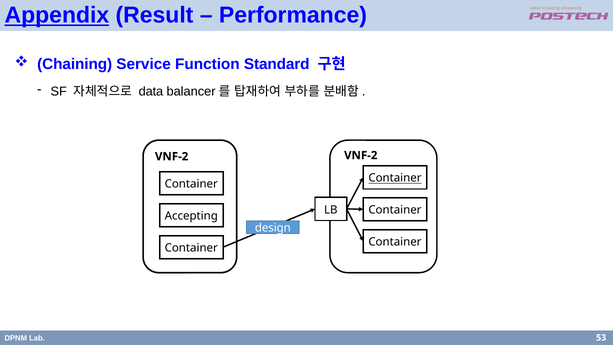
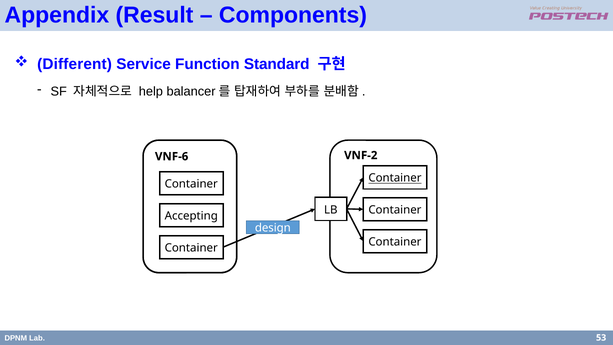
Appendix underline: present -> none (57, 15)
Performance: Performance -> Components (293, 15)
Chaining: Chaining -> Different (75, 64)
data: data -> help (151, 92)
VNF-2: VNF-2 -> VNF-6 (172, 156)
